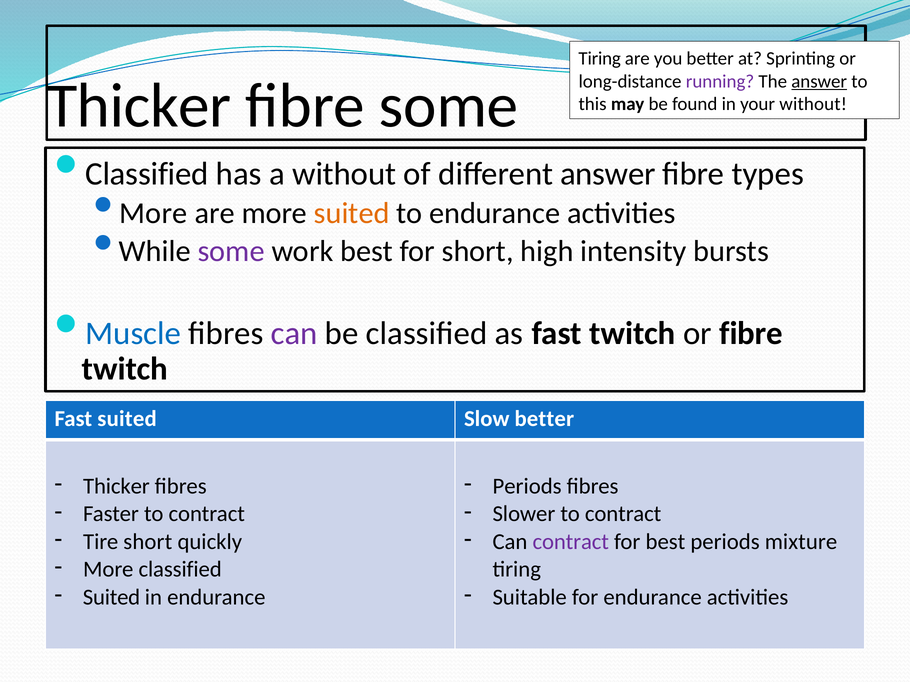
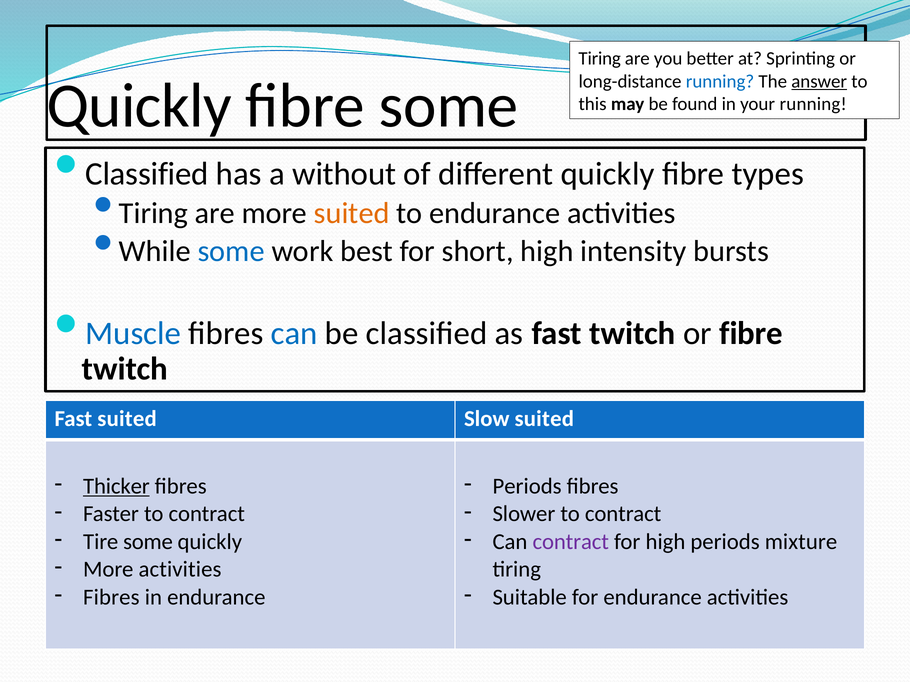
running colour: purple -> blue (720, 81)
Thicker: Thicker -> Quickly (139, 106)
your without: without -> running (813, 104)
different answer: answer -> quickly (608, 174)
More: More -> Tiring (153, 213)
some colour: purple -> blue (231, 252)
can colour: purple -> blue (294, 334)
Slow better: better -> suited (544, 419)
Thicker underline: none -> present (116, 487)
Tire short: short -> some (148, 542)
for best: best -> high (665, 542)
More classified: classified -> activities (180, 570)
Suited: Suited -> Fibres (111, 598)
